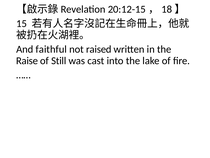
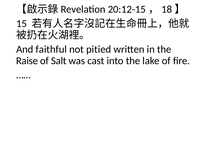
raised: raised -> pitied (99, 49)
Still: Still -> Salt (59, 61)
